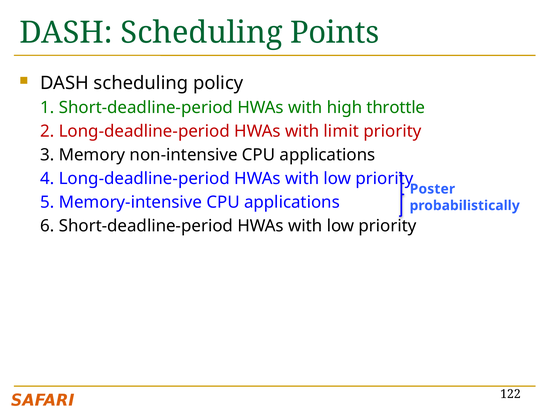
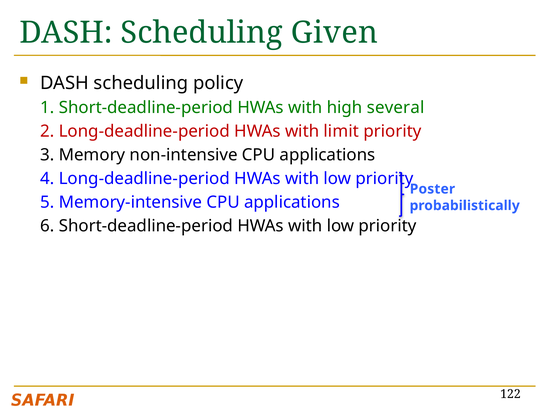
Points: Points -> Given (334, 33)
throttle: throttle -> several (396, 108)
